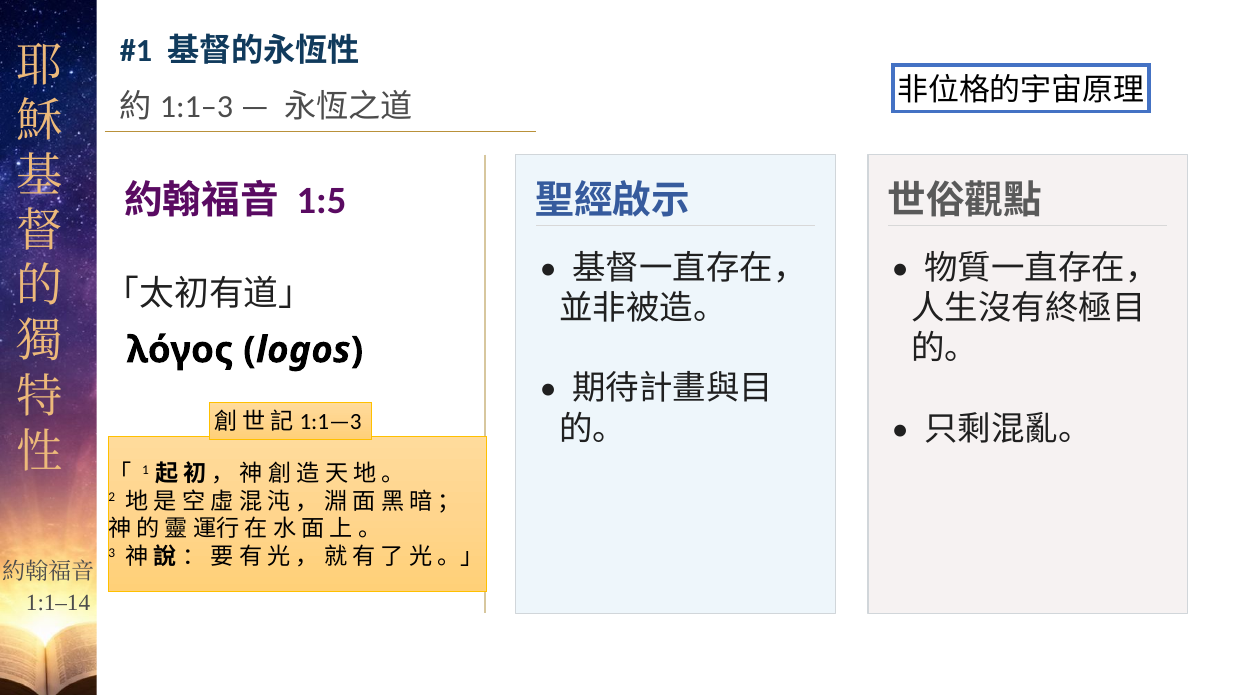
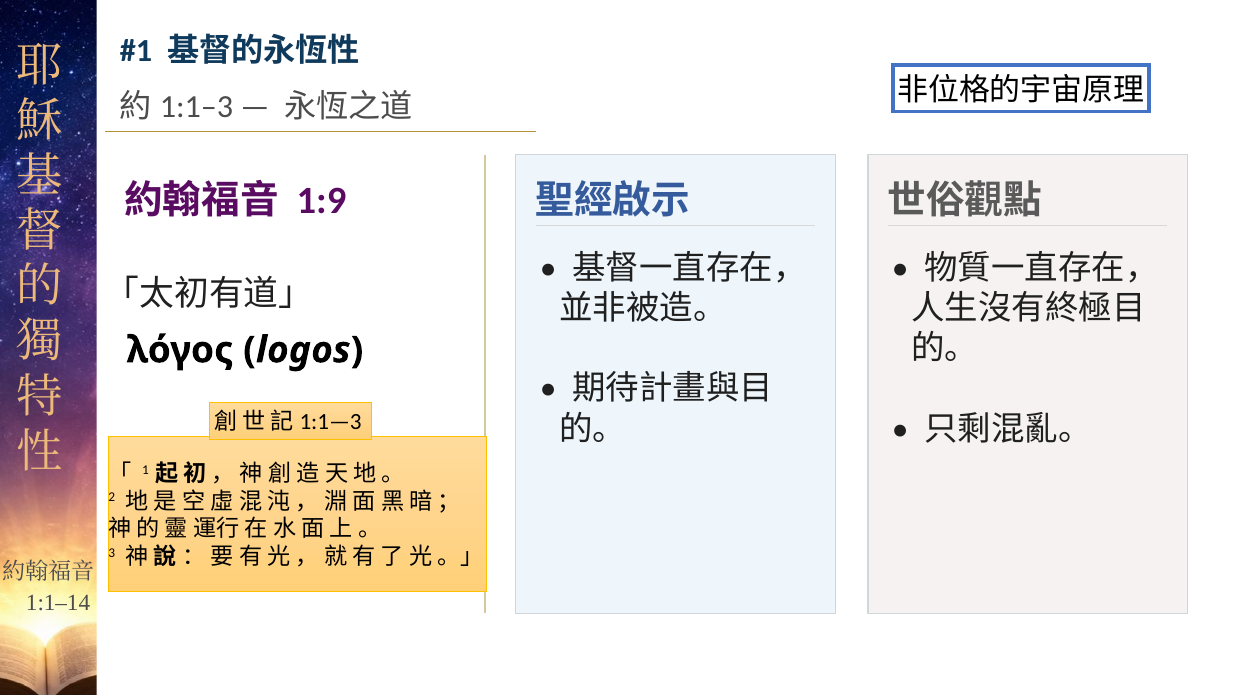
1:5: 1:5 -> 1:9 (322, 201)
